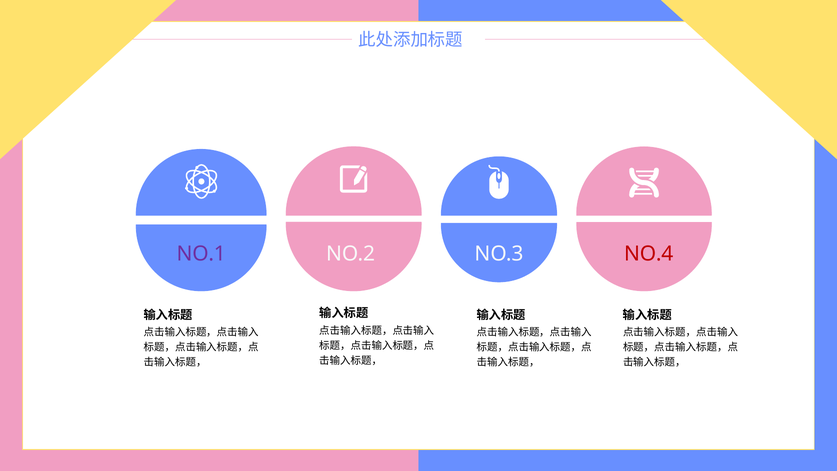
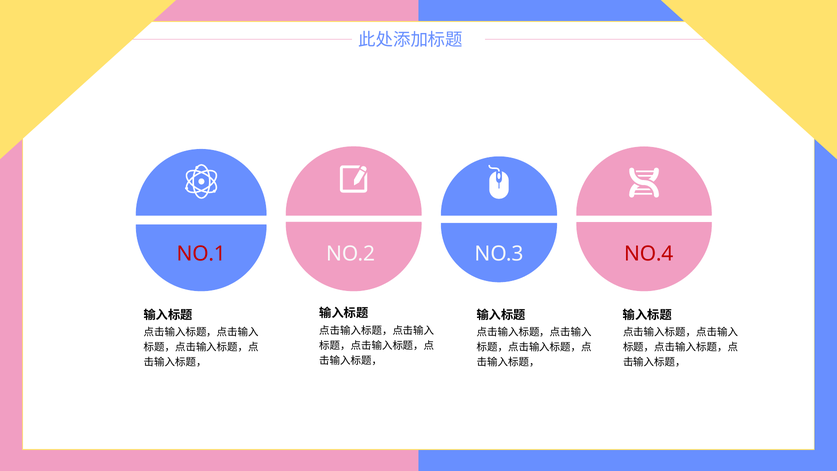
NO.1 colour: purple -> red (201, 254)
